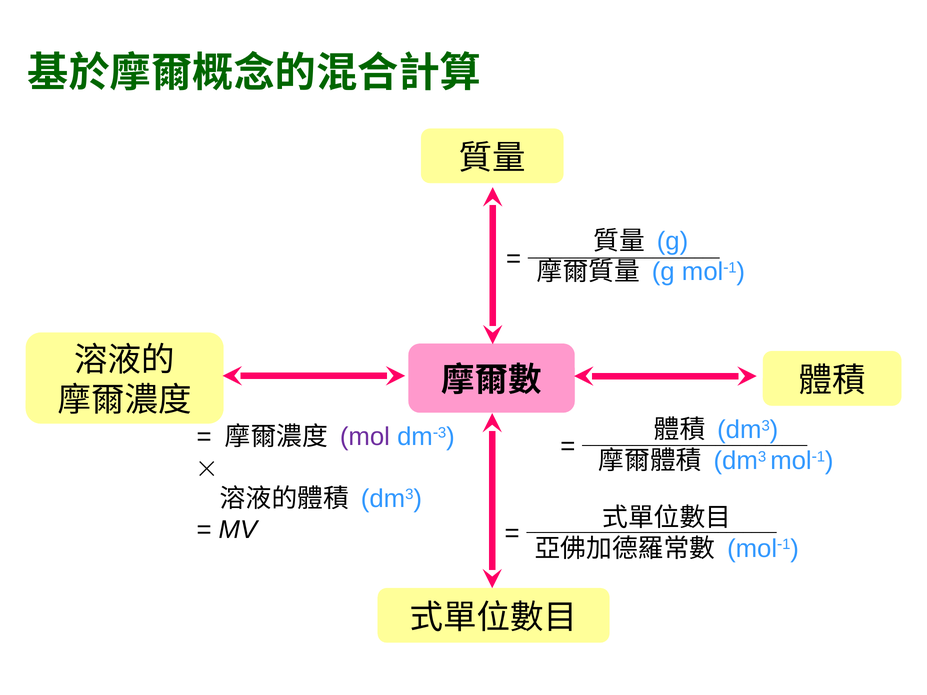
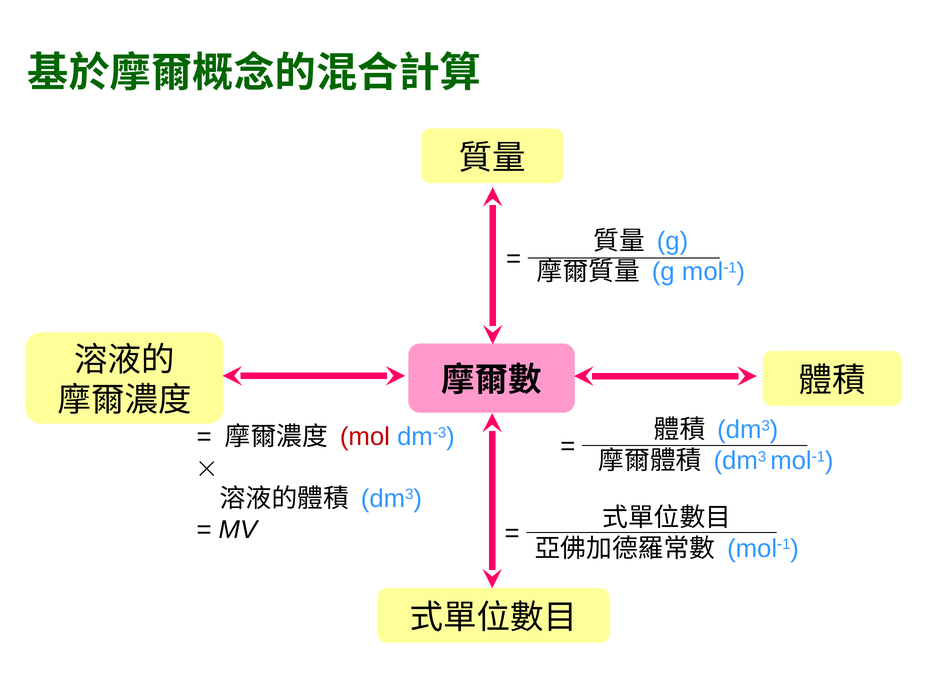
mol colour: purple -> red (365, 437)
